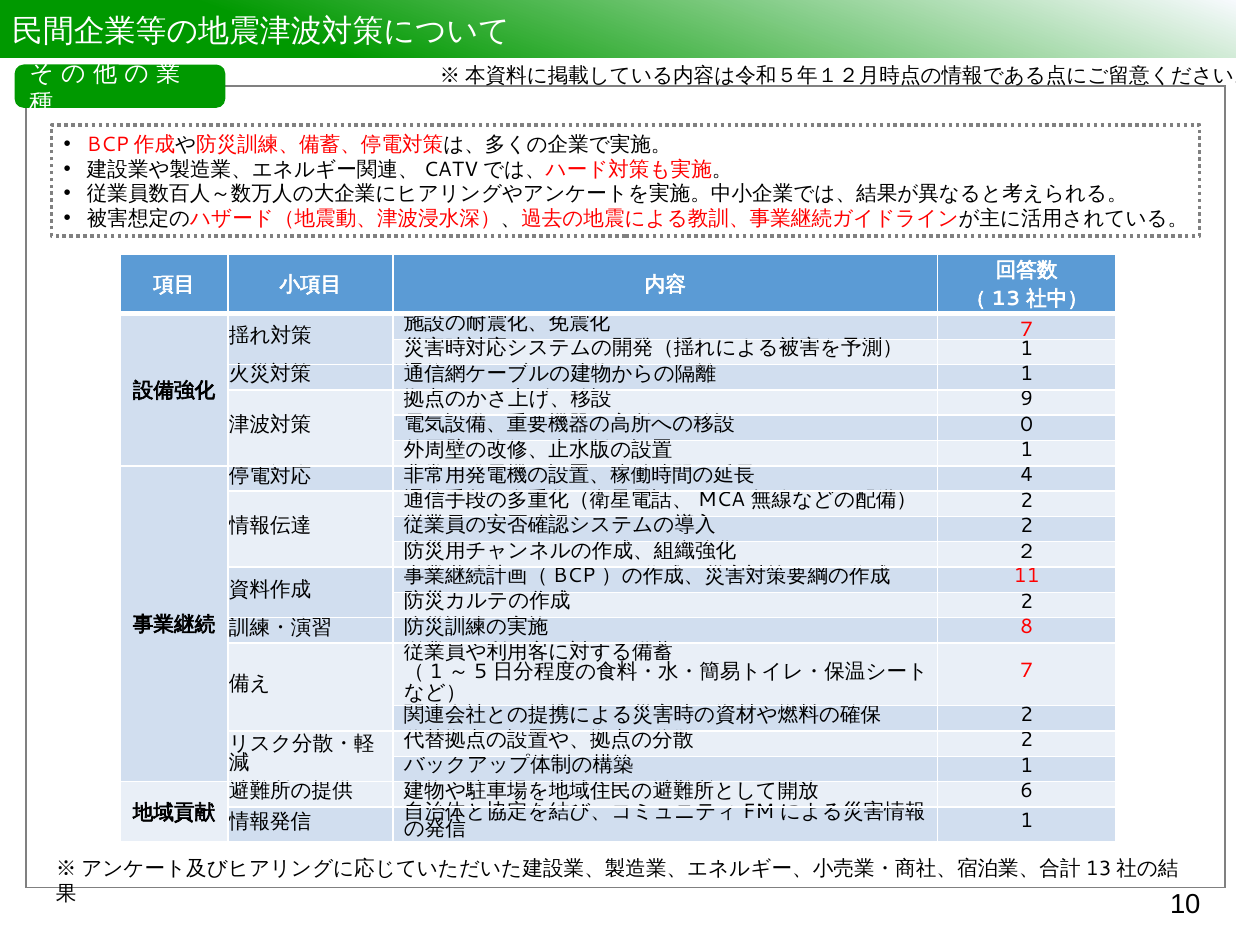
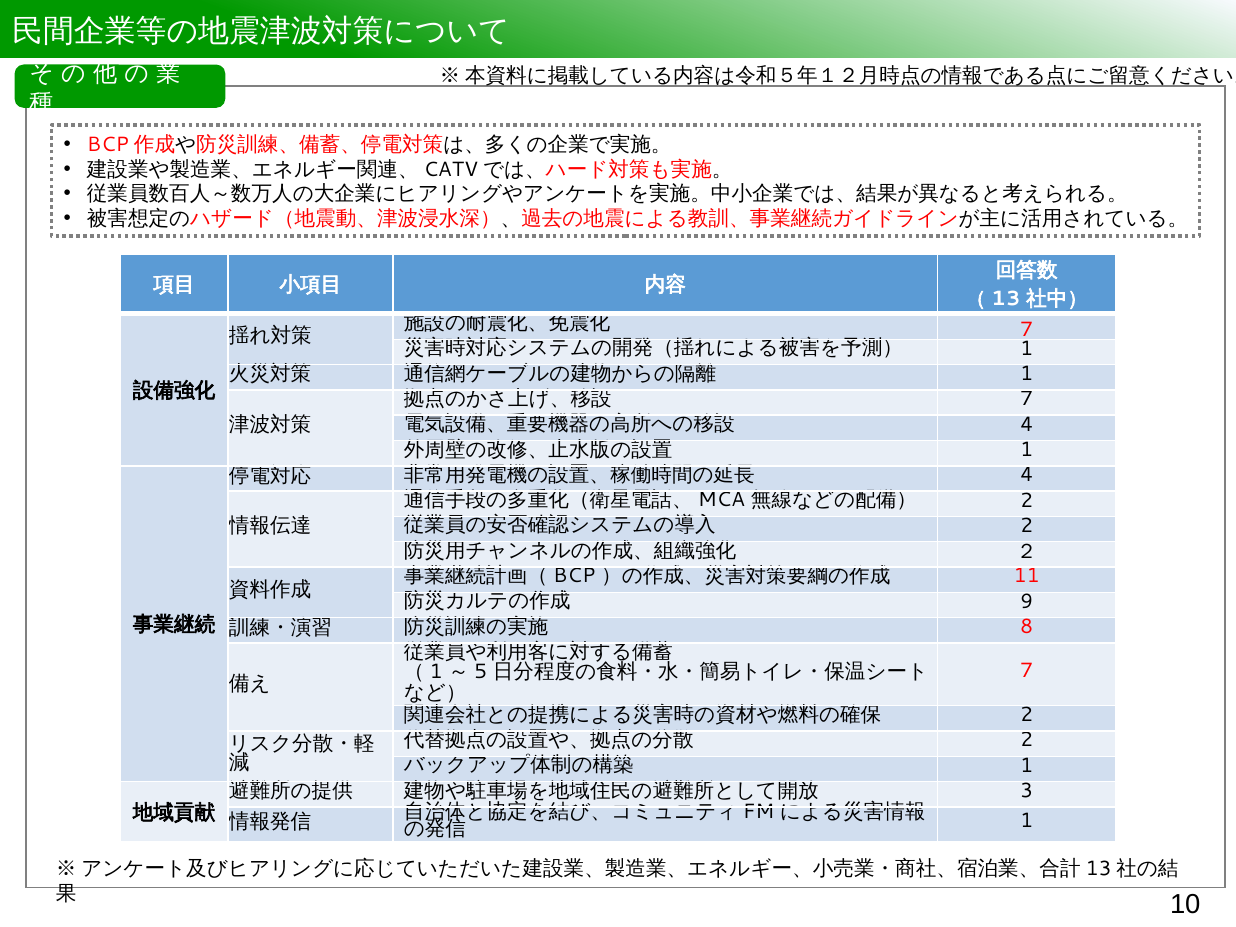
9: 9 -> 7 (1027, 399)
0: 0 -> 4 (1027, 424)
2: 2 -> 9 (1027, 601)
6: 6 -> 3 (1027, 791)
